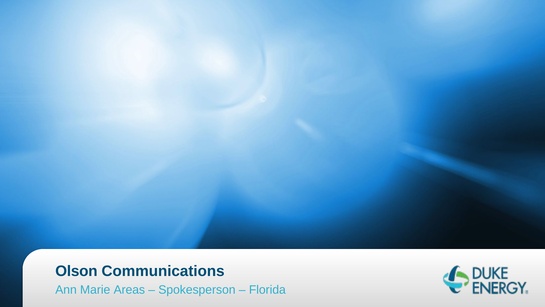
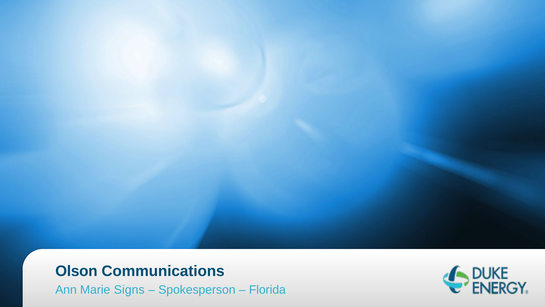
Areas: Areas -> Signs (129, 290)
